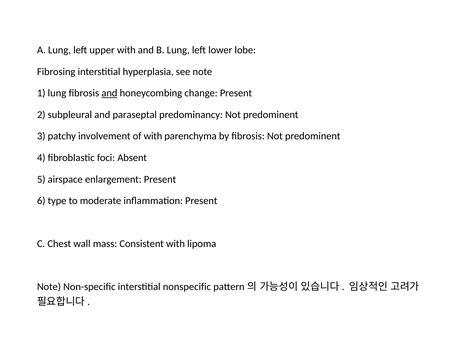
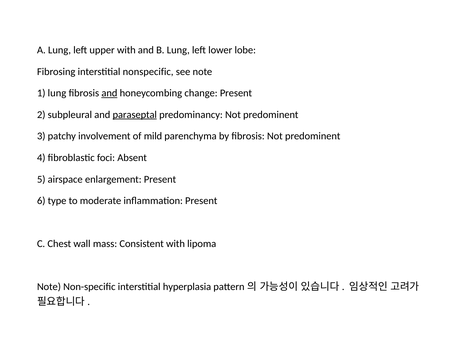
hyperplasia: hyperplasia -> nonspecific (148, 72)
paraseptal underline: none -> present (135, 115)
of with: with -> mild (153, 136)
nonspecific: nonspecific -> hyperplasia (187, 287)
